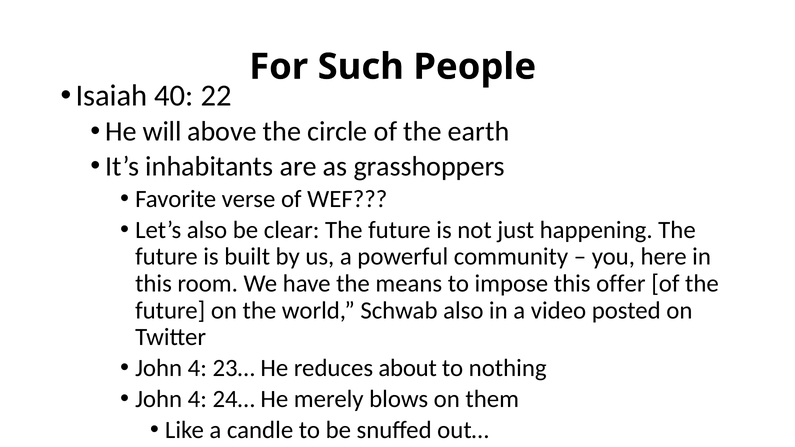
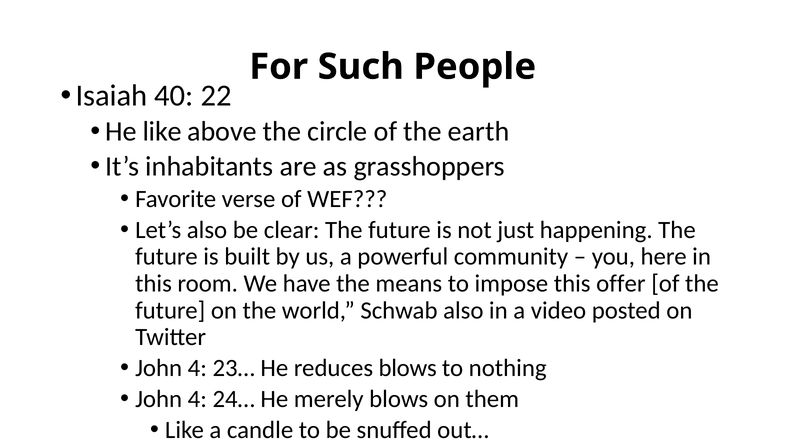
He will: will -> like (162, 132)
reduces about: about -> blows (408, 368)
